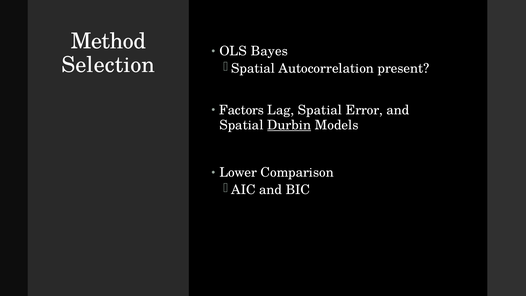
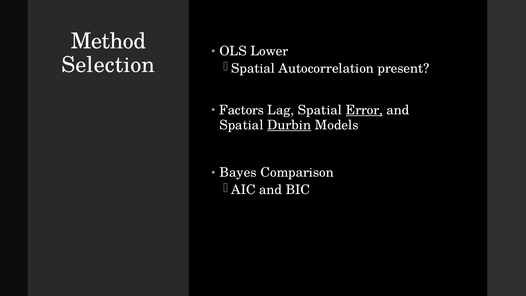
Bayes: Bayes -> Lower (269, 51)
Error underline: none -> present (364, 110)
Lower: Lower -> Bayes (238, 173)
